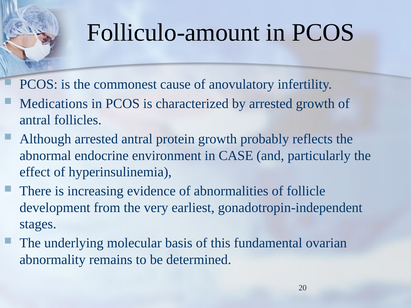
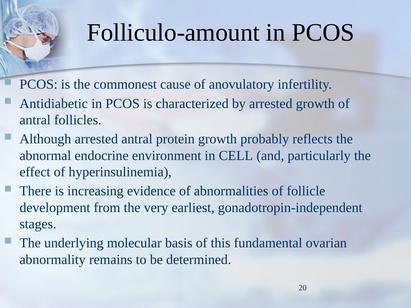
Medications: Medications -> Antidiabetic (54, 104)
CASE: CASE -> CELL (236, 156)
